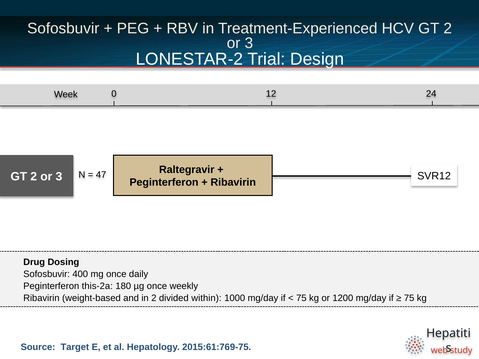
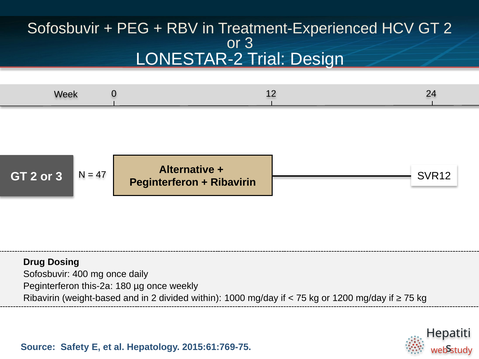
Raltegravir: Raltegravir -> Alternative (187, 170)
Target: Target -> Safety (75, 348)
